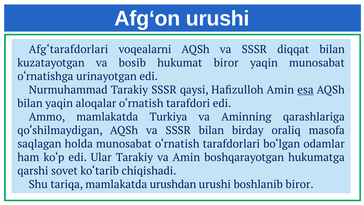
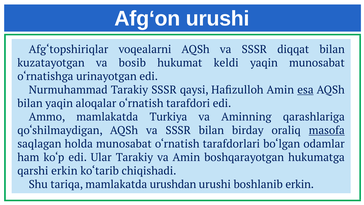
Afg‘tarafdorlari: Afg‘tarafdorlari -> Afg‘topshiriqlar (69, 49)
hukumat biror: biror -> keldi (226, 63)
masofa underline: none -> present (327, 130)
qarshi sovet: sovet -> erkin (64, 171)
boshlanib biror: biror -> erkin (300, 184)
